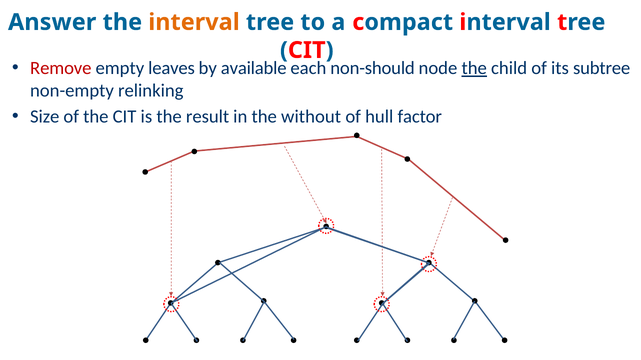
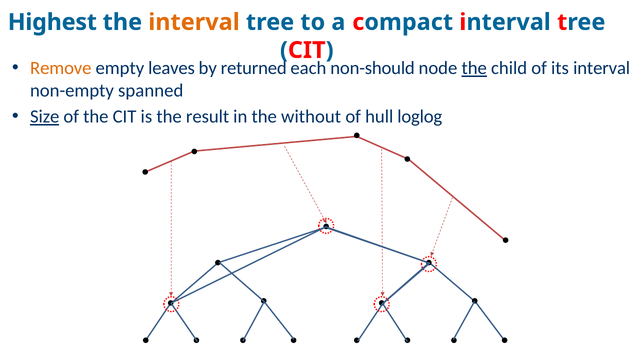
Answer: Answer -> Highest (52, 22)
Remove colour: red -> orange (61, 68)
available: available -> returned (254, 68)
its subtree: subtree -> interval (602, 68)
relinking: relinking -> spanned (151, 91)
Size underline: none -> present (45, 117)
factor: factor -> loglog (420, 117)
